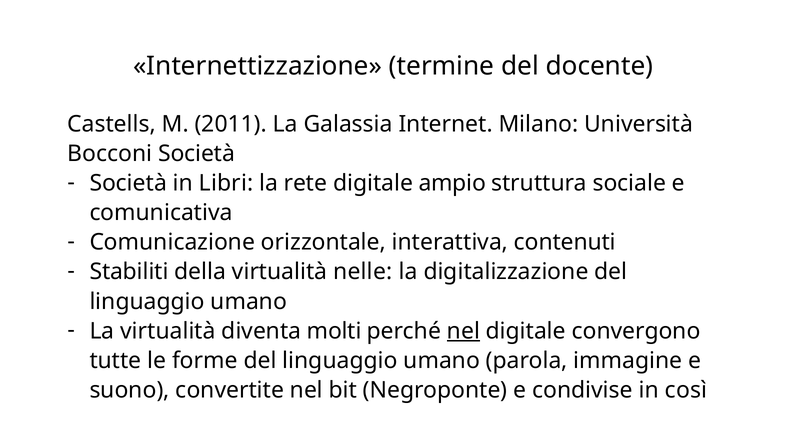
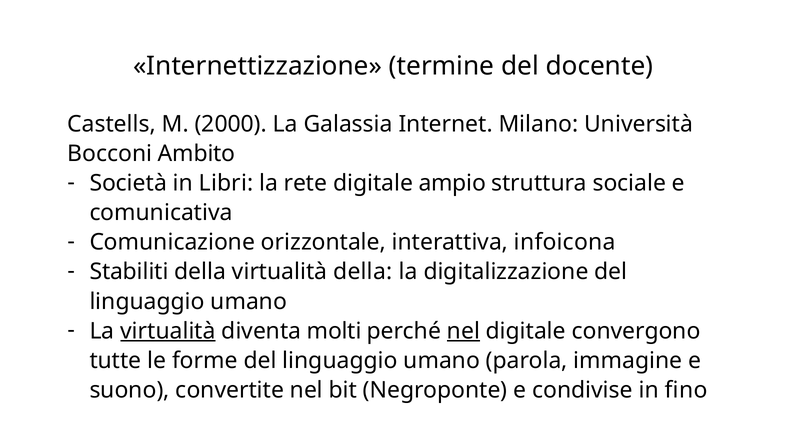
2011: 2011 -> 2000 (231, 124)
Bocconi Società: Società -> Ambito (197, 154)
contenuti: contenuti -> infoicona (565, 242)
virtualità nelle: nelle -> della (363, 272)
virtualità underline: none -> present (168, 331)
così: così -> fino (686, 390)
